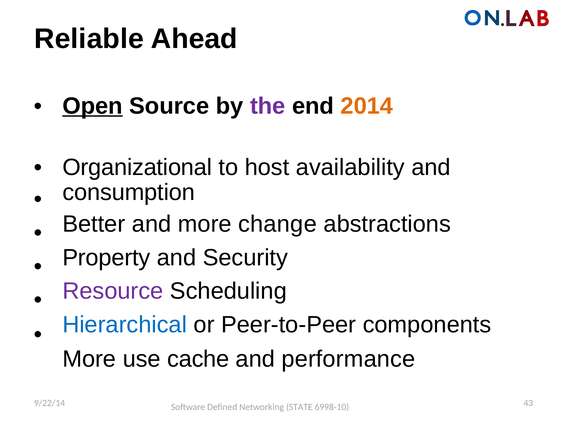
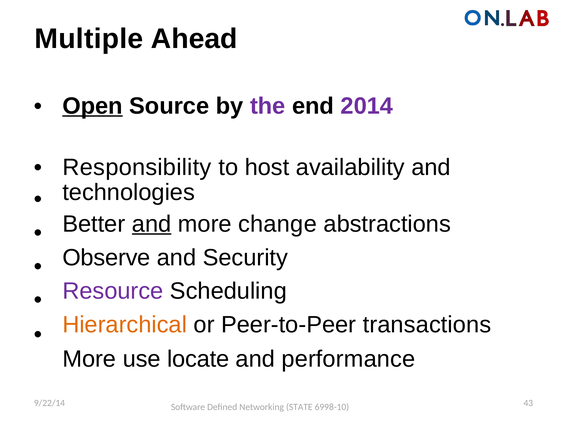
Reliable: Reliable -> Multiple (89, 39)
2014 colour: orange -> purple (367, 106)
Organizational: Organizational -> Responsibility (137, 167)
consumption: consumption -> technologies (129, 192)
and underline: none -> present (152, 224)
Property: Property -> Observe (106, 258)
Hierarchical colour: blue -> orange (125, 325)
components: components -> transactions (427, 325)
cache: cache -> locate (198, 359)
